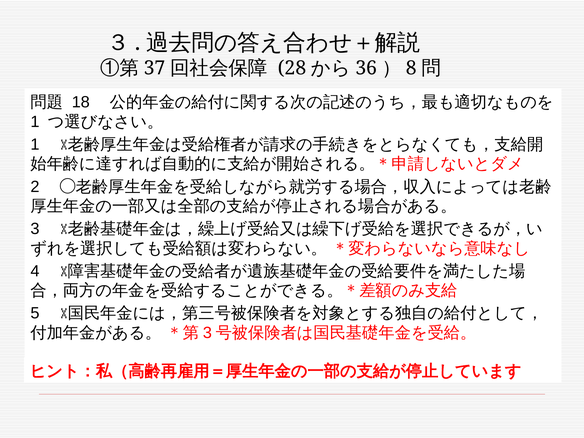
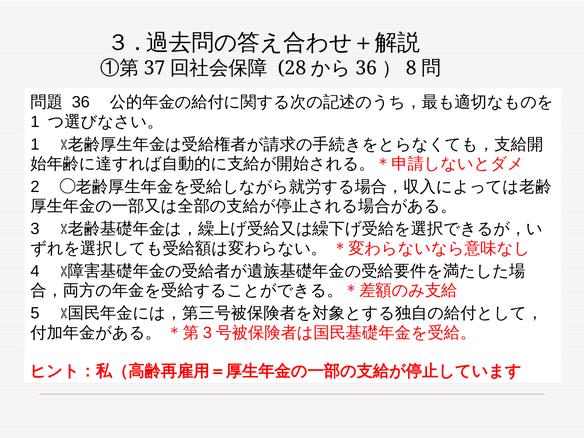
18: 18 -> 36 (81, 102)
